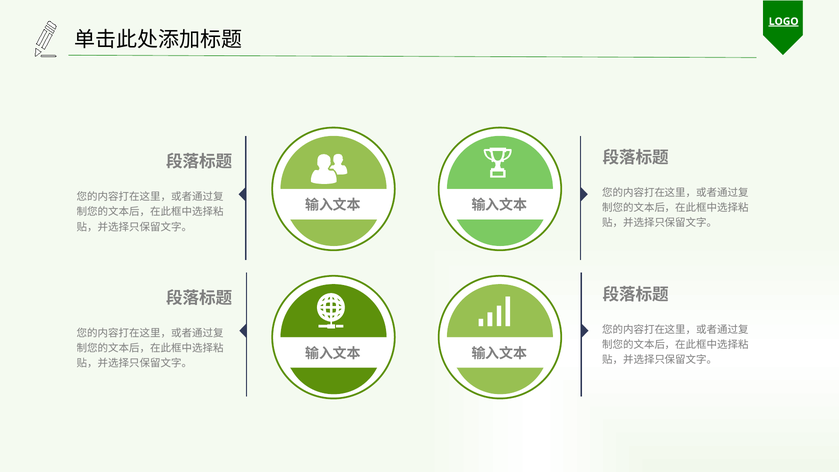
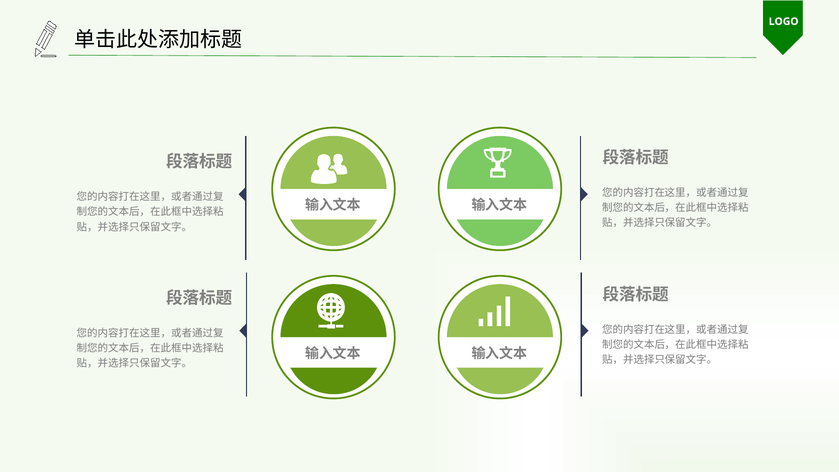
LOGO underline: present -> none (784, 21)
